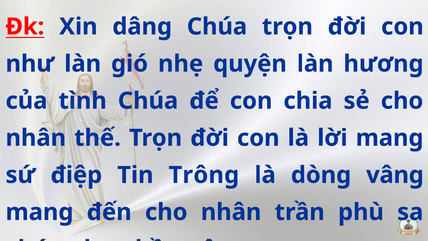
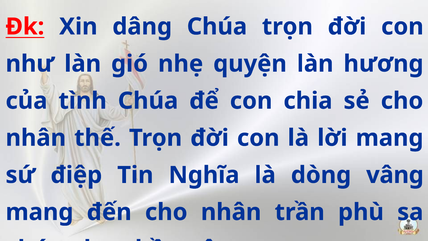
Trông: Trông -> Nghĩa (204, 175)
